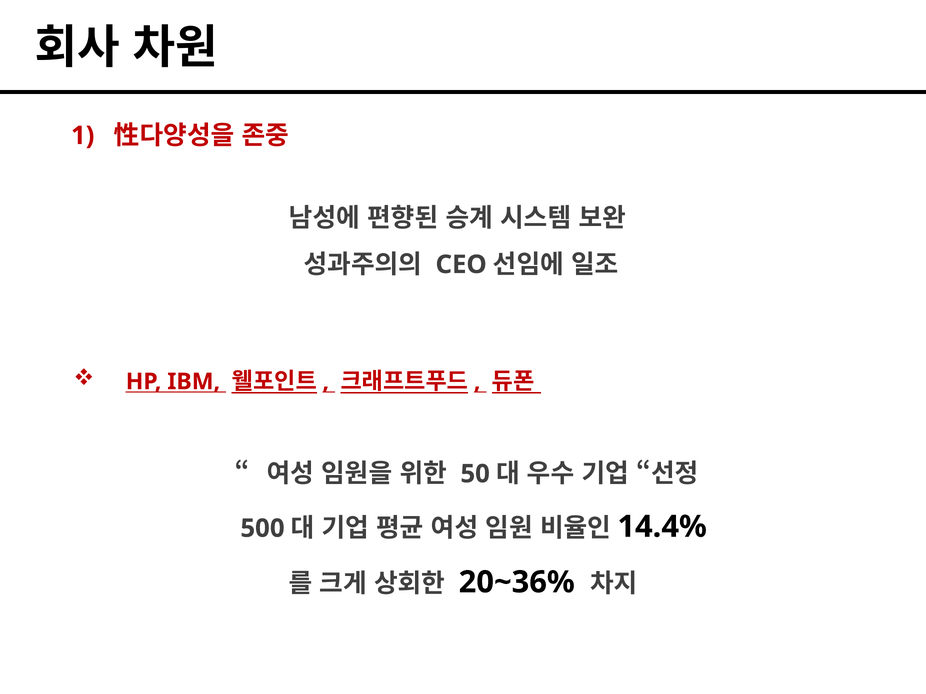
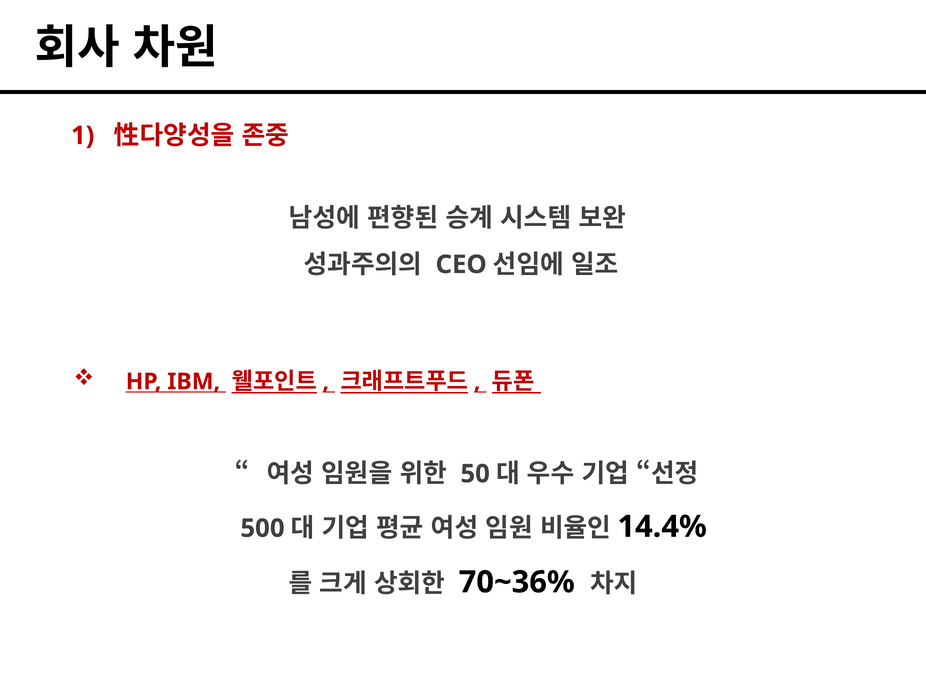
20~36%: 20~36% -> 70~36% (517, 583)
